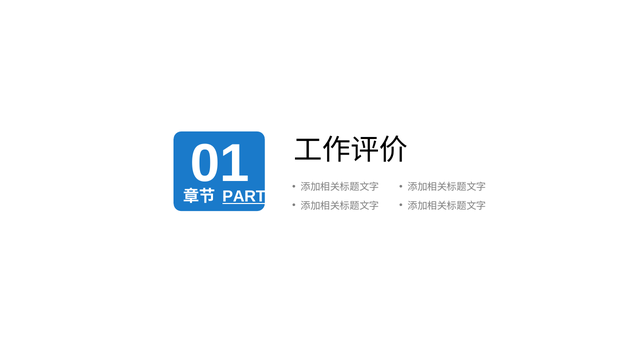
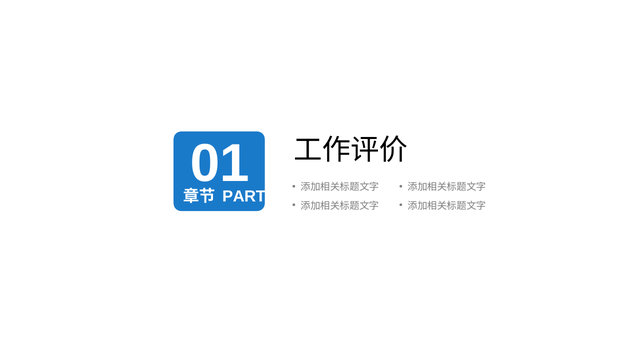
PART underline: present -> none (244, 196)
